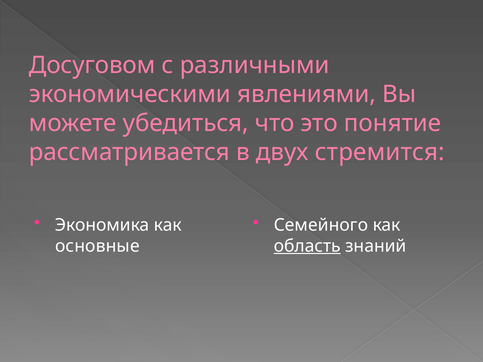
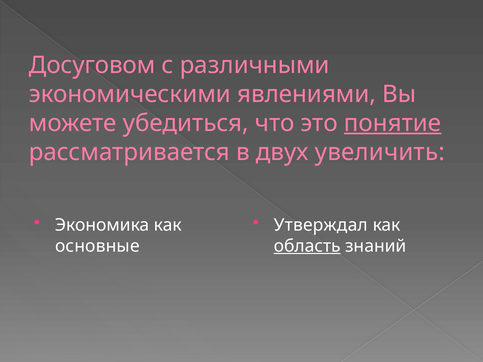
понятие underline: none -> present (393, 123)
стремится: стремится -> увеличить (380, 152)
Семейного: Семейного -> Утверждал (321, 225)
